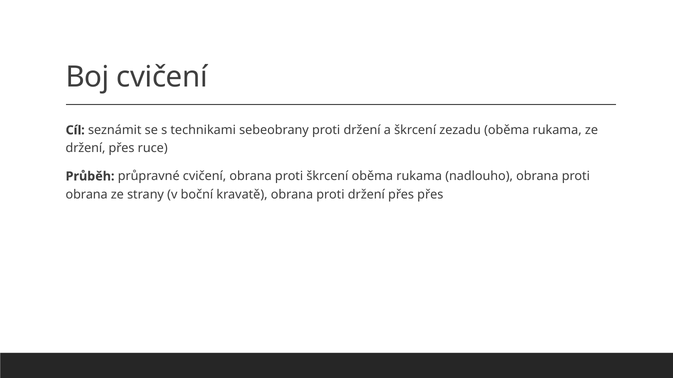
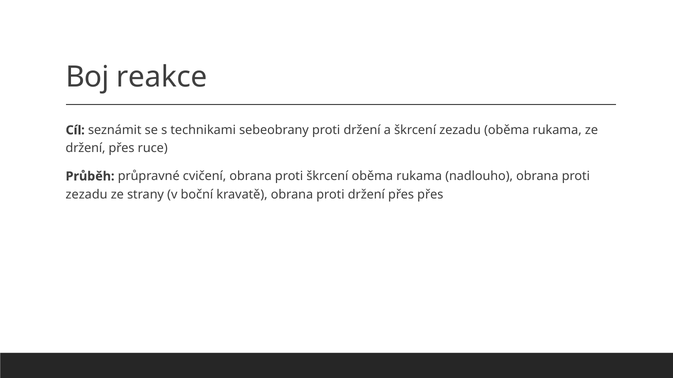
Boj cvičení: cvičení -> reakce (162, 77)
obrana: obrana -> zezadu (87, 195)
